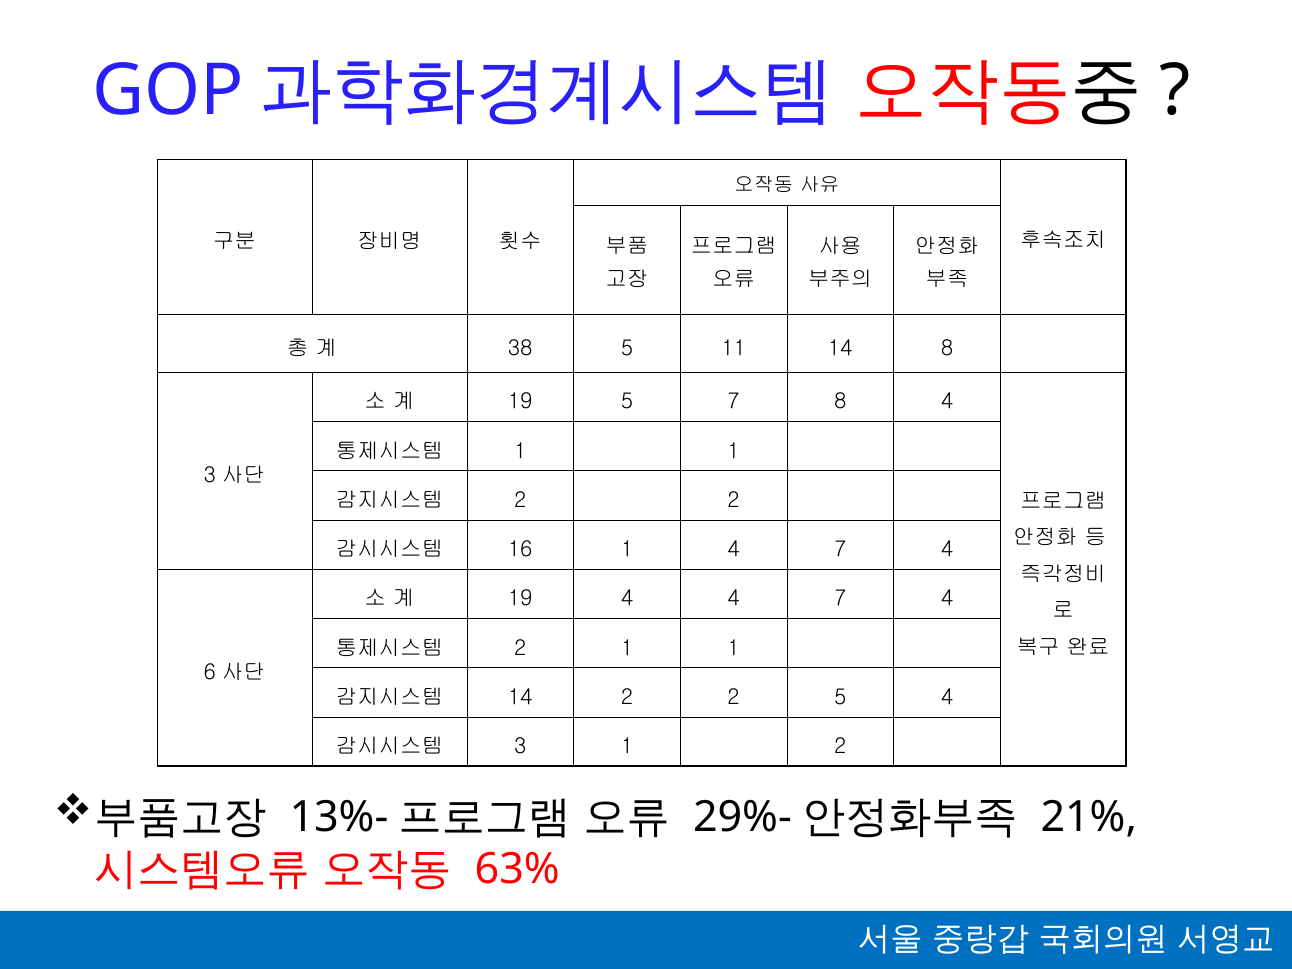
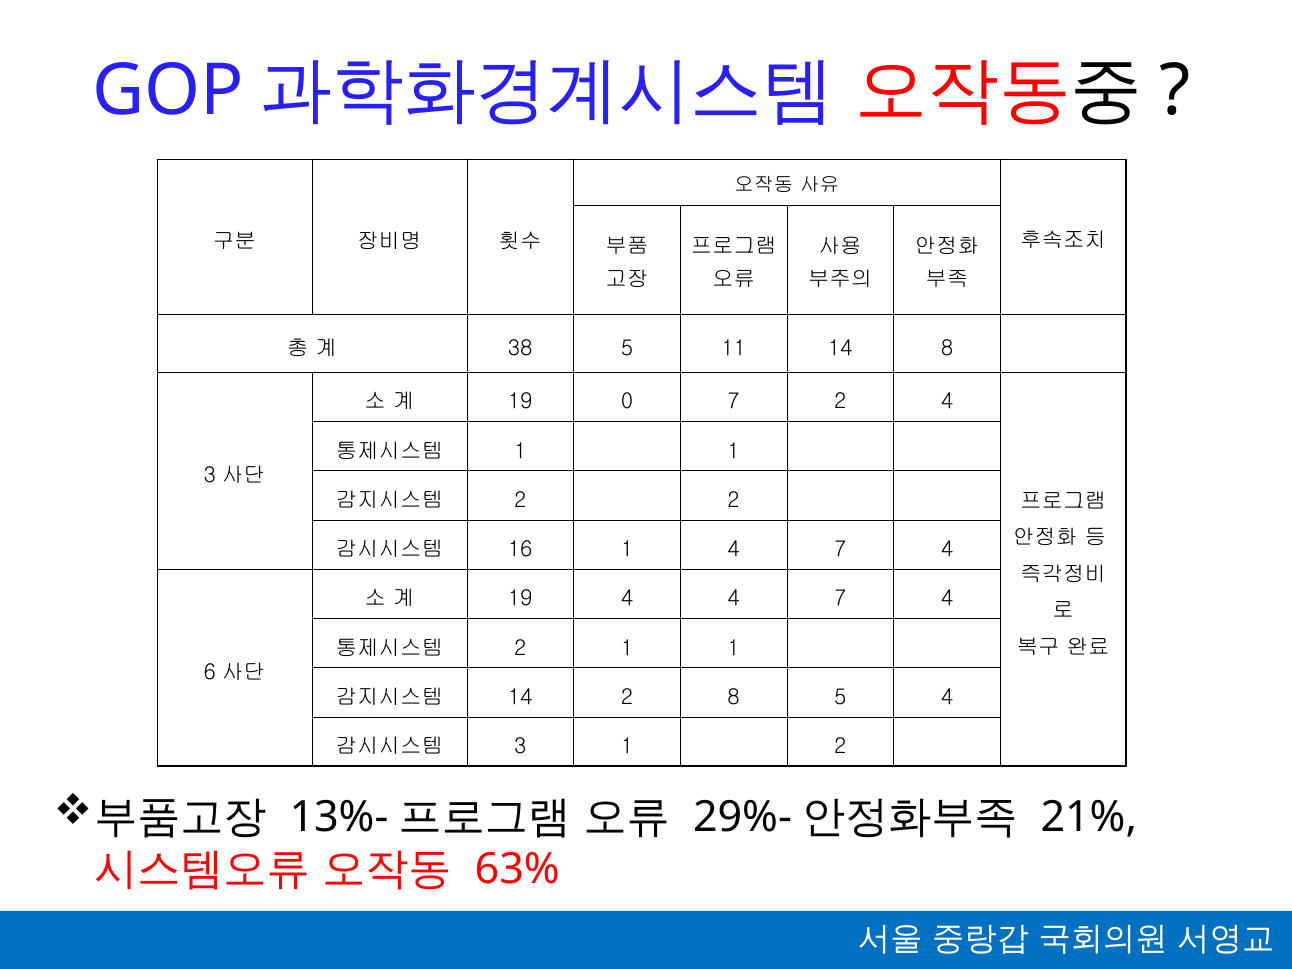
19 5: 5 -> 0 (627, 402)
7 8: 8 -> 2 (840, 402)
14 2 2: 2 -> 8 (734, 697)
